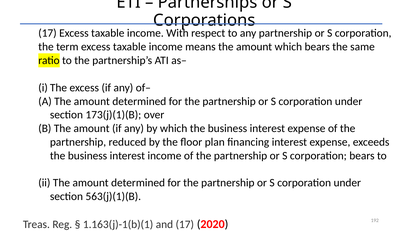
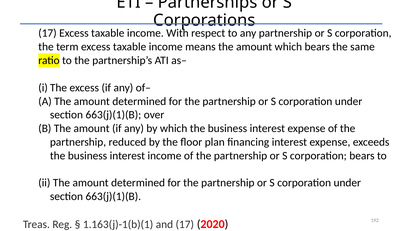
173(j)(1)(B: 173(j)(1)(B -> 663(j)(1)(B (113, 115)
563(j)(1)(B: 563(j)(1)(B -> 663(j)(1)(B (113, 196)
